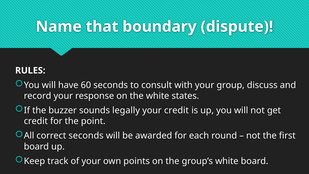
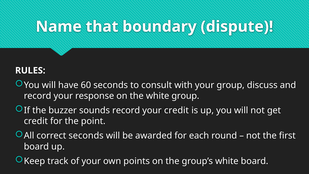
white states: states -> group (185, 96)
sounds legally: legally -> record (126, 110)
